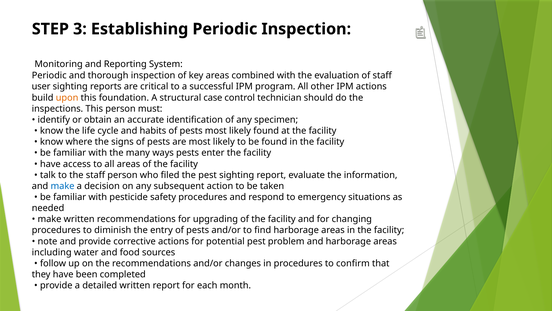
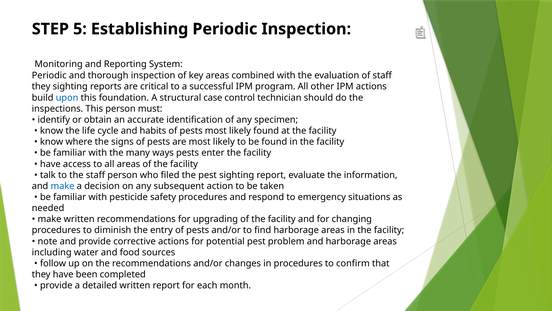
3: 3 -> 5 (80, 29)
user: user -> they (41, 86)
upon colour: orange -> blue (67, 97)
